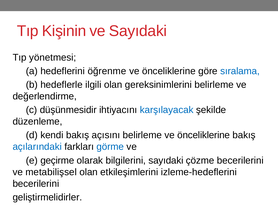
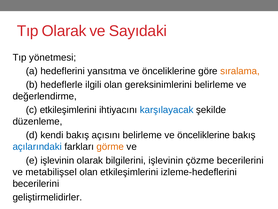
Tıp Kişinin: Kişinin -> Olarak (64, 31)
öğrenme: öğrenme -> yansıtma (107, 71)
sıralama colour: blue -> orange (240, 71)
c düşünmesidir: düşünmesidir -> etkileşimlerini (68, 110)
görme colour: blue -> orange (110, 146)
e geçirme: geçirme -> işlevinin (57, 160)
bilgilerini sayıdaki: sayıdaki -> işlevinin (166, 160)
